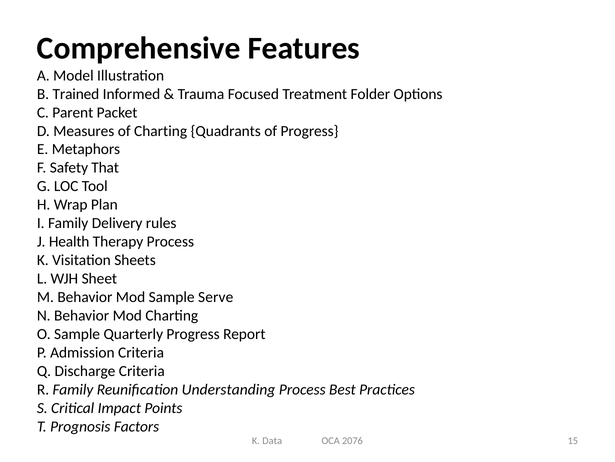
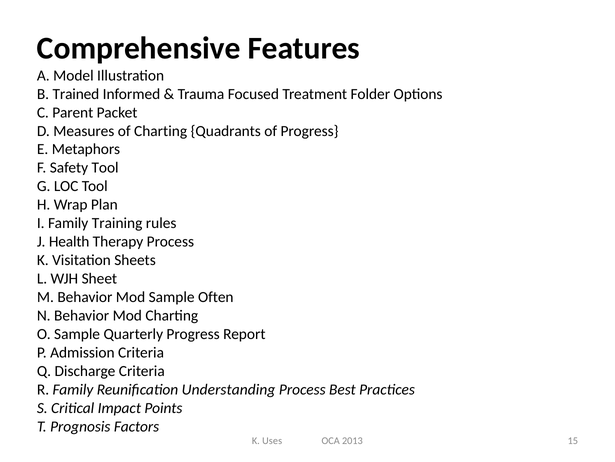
Safety That: That -> Tool (105, 168)
Delivery: Delivery -> Training (117, 223)
Serve: Serve -> Often (216, 297)
Data: Data -> Uses (272, 440)
2076: 2076 -> 2013 (352, 440)
